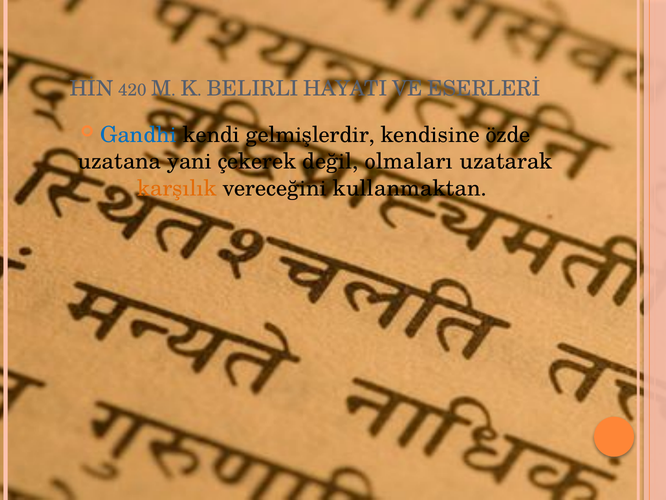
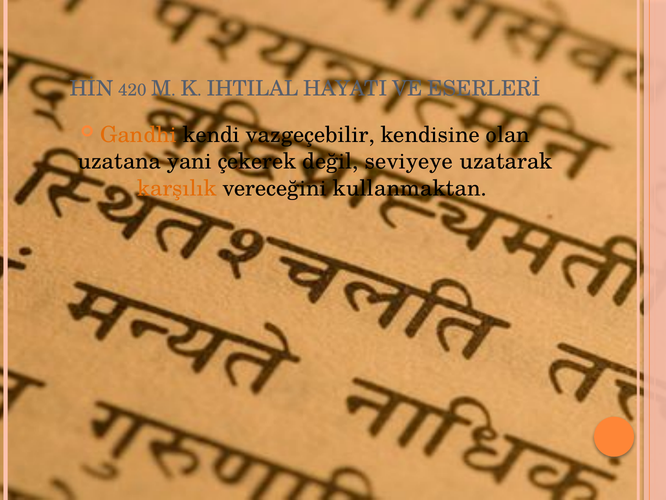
BELIRLI: BELIRLI -> IHTILAL (253, 89)
Gandhi colour: blue -> orange (139, 135)
gelmişlerdir: gelmişlerdir -> vazgeçebilir (310, 135)
özde: özde -> olan (508, 135)
olmaları: olmaları -> seviyeye (409, 161)
